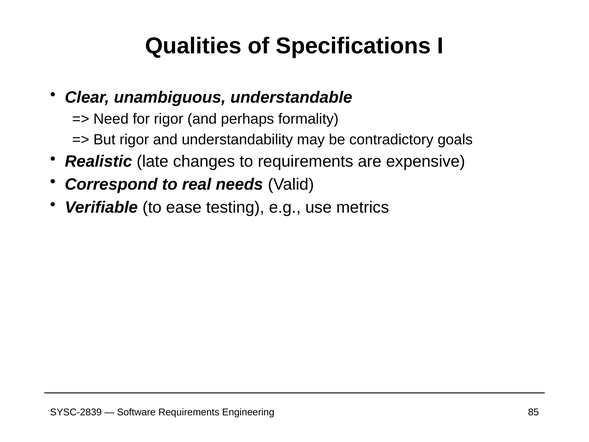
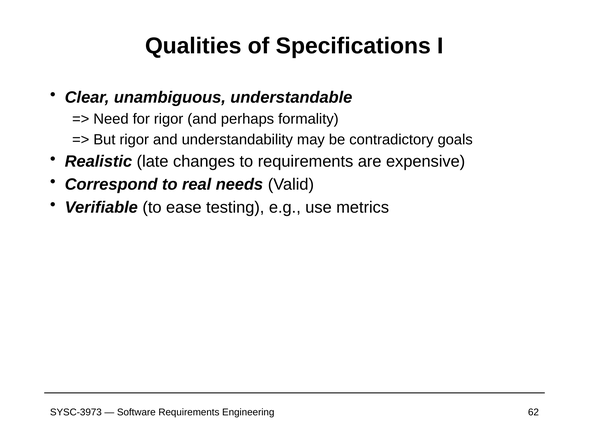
SYSC-2839: SYSC-2839 -> SYSC-3973 (76, 412)
85: 85 -> 62 (533, 412)
